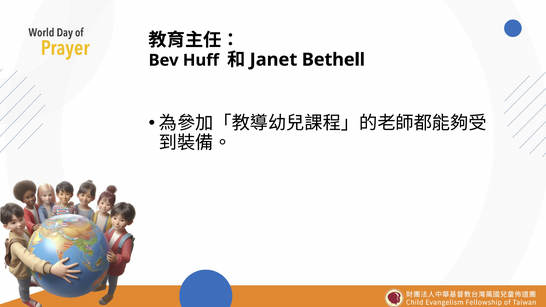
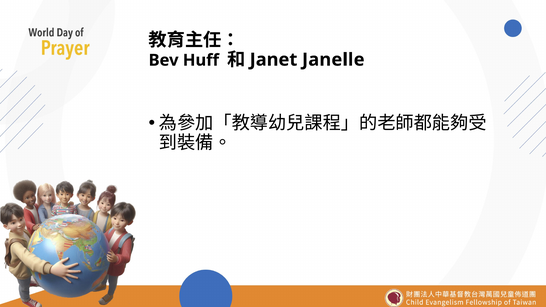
Bethell: Bethell -> Janelle (333, 60)
